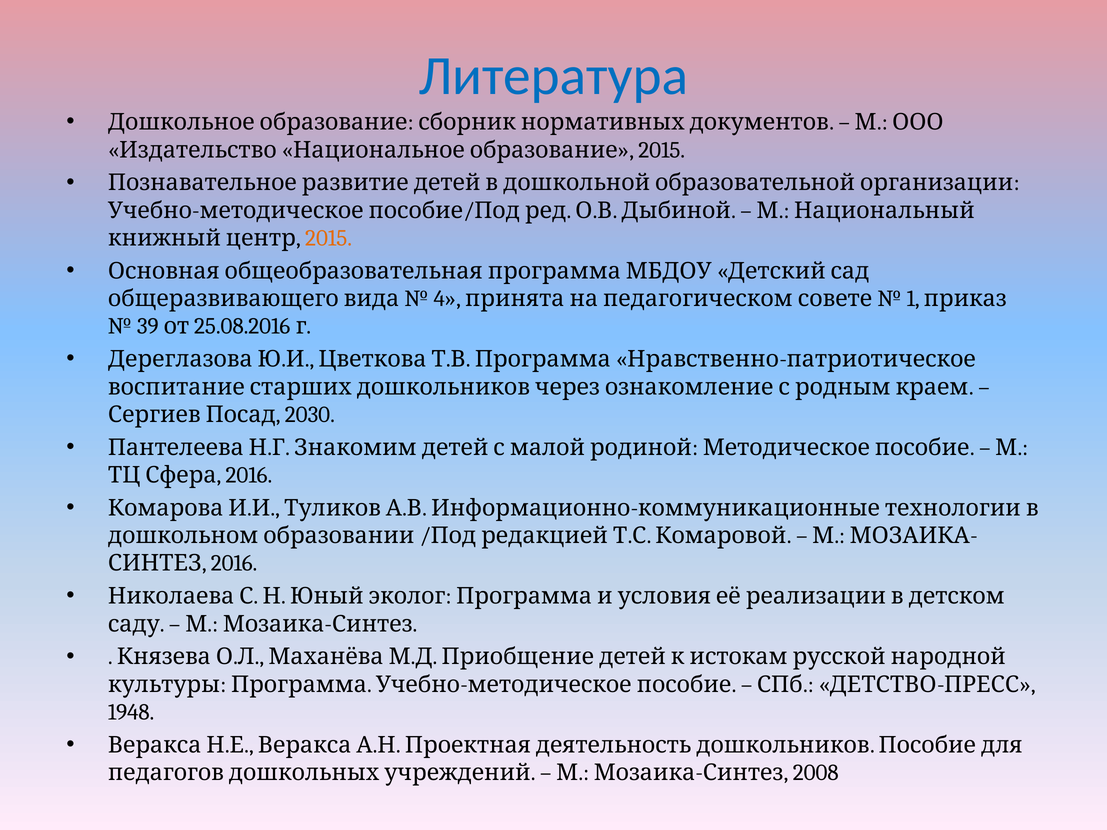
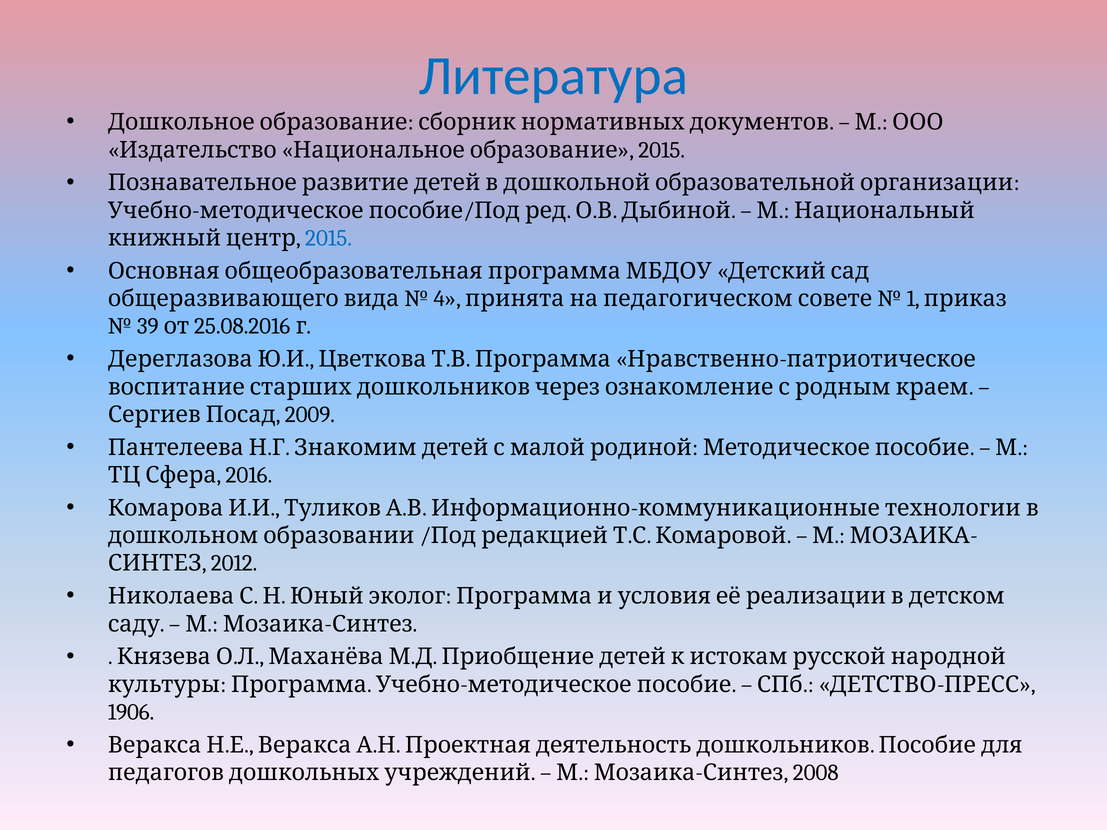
2015 colour: orange -> blue (329, 238)
2030: 2030 -> 2009 (310, 415)
2016: 2016 -> 2012 (234, 564)
1948: 1948 -> 1906 (131, 712)
